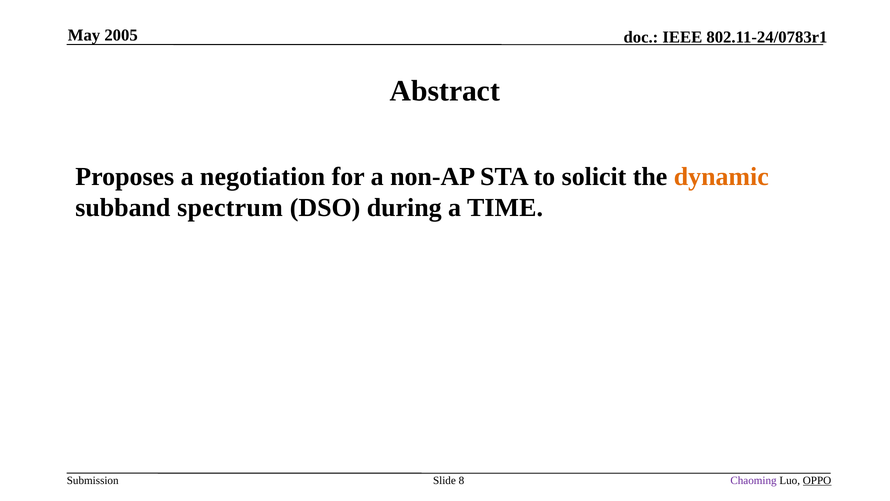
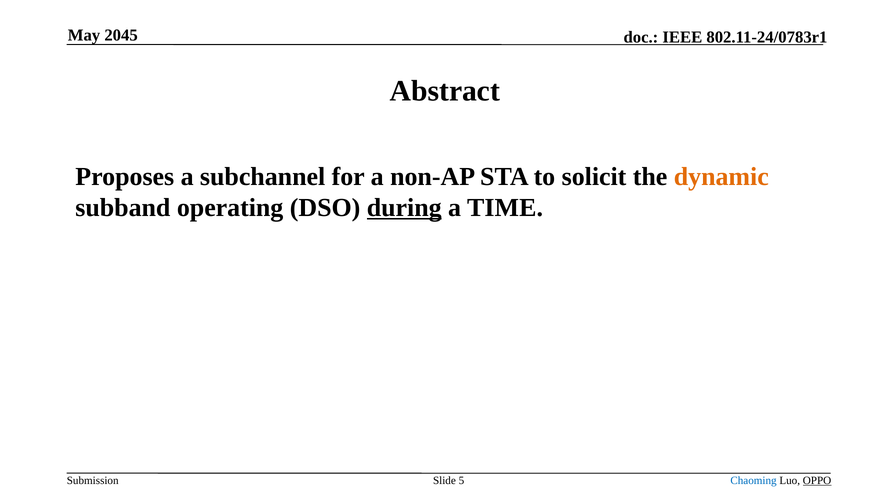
2005: 2005 -> 2045 (121, 35)
negotiation: negotiation -> subchannel (263, 176)
spectrum: spectrum -> operating (230, 208)
during underline: none -> present (404, 208)
8: 8 -> 5 (461, 480)
Chaoming colour: purple -> blue (754, 480)
